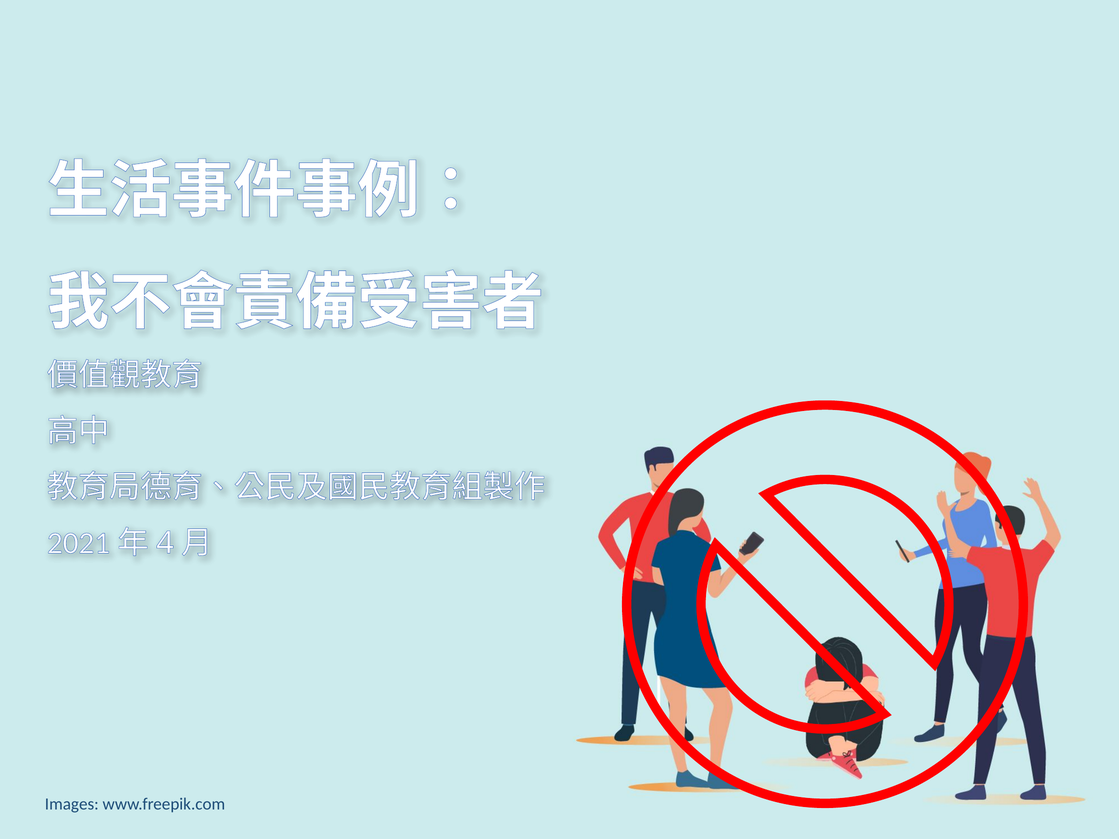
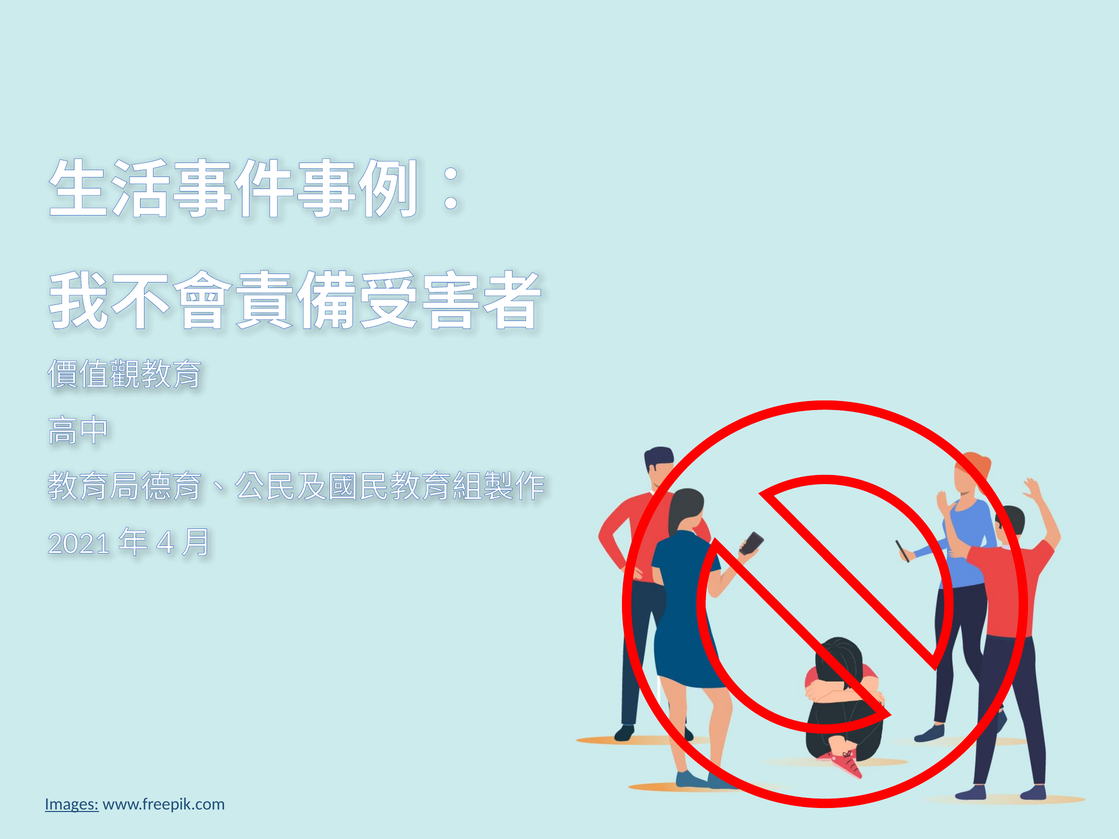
Images underline: none -> present (72, 805)
